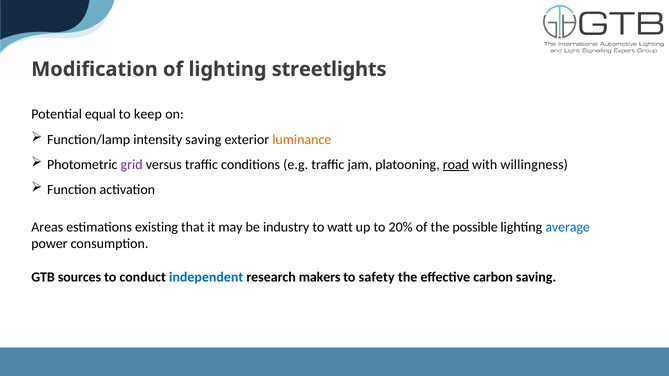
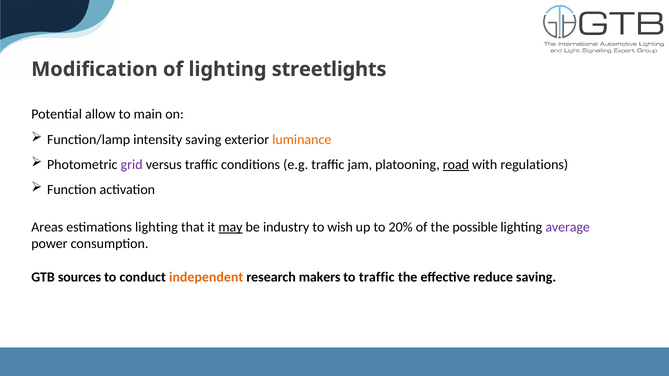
equal: equal -> allow (100, 114)
keep: keep -> main (148, 114)
willingness: willingness -> regulations (534, 165)
estimations existing: existing -> lighting (156, 227)
may underline: none -> present (230, 227)
watt: watt -> wish (340, 227)
average colour: blue -> purple (568, 227)
independent colour: blue -> orange (206, 277)
to safety: safety -> traffic (377, 277)
carbon: carbon -> reduce (493, 277)
